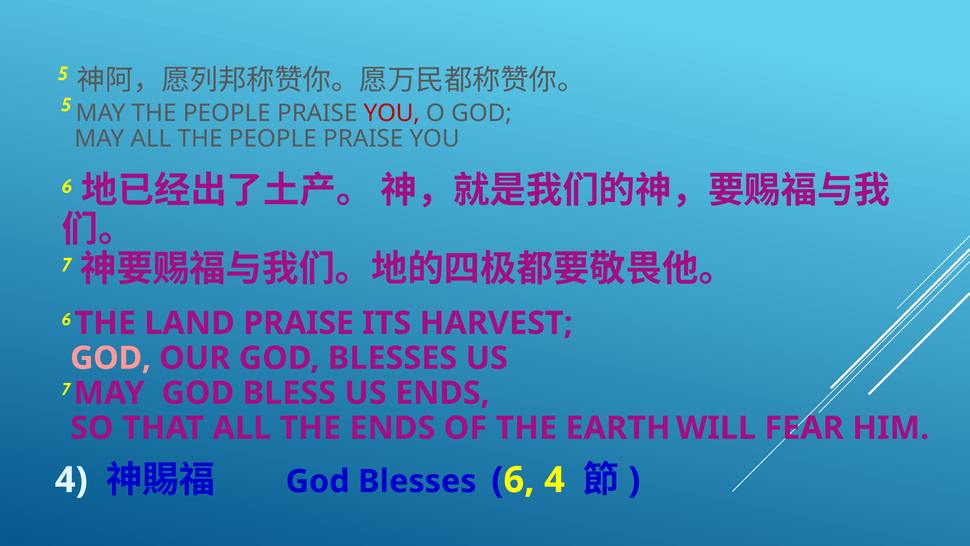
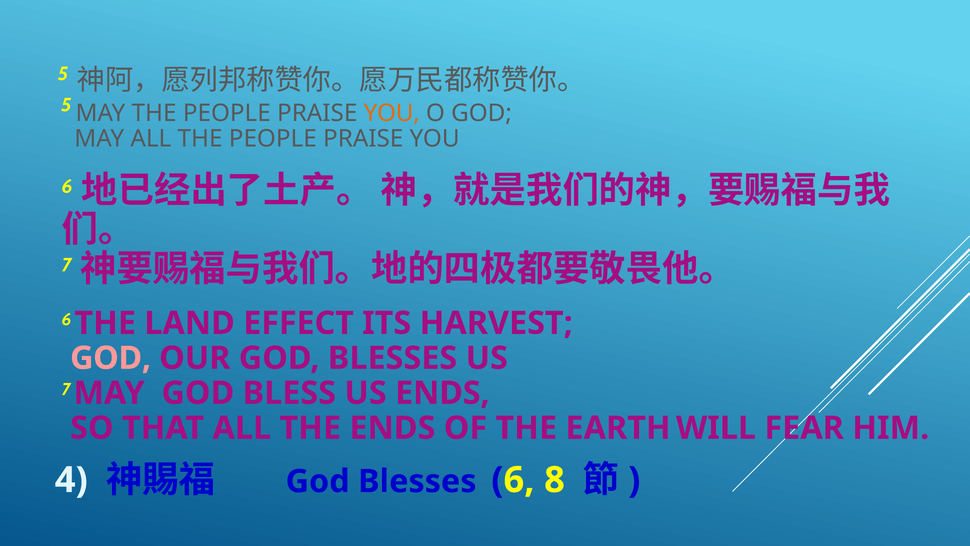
YOU colour: red -> orange (392, 113)
LAND PRAISE: PRAISE -> EFFECT (299, 323)
6 4: 4 -> 8 (554, 480)
